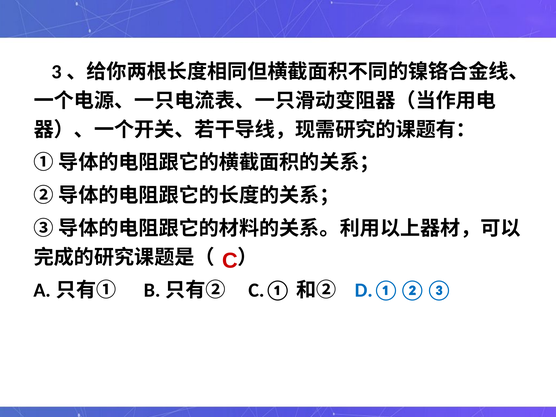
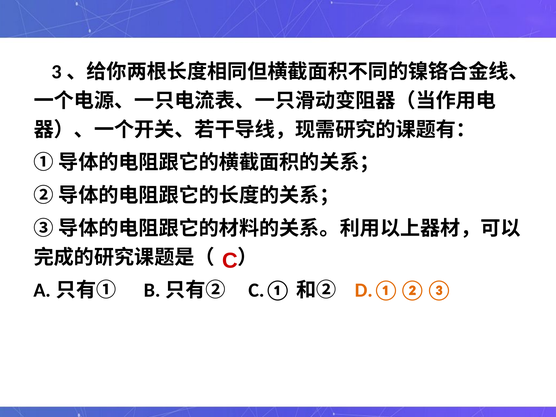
D.①②③ colour: blue -> orange (404, 290)
